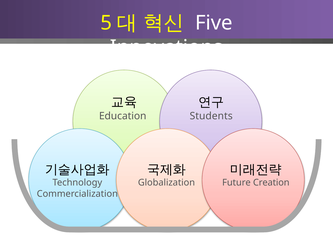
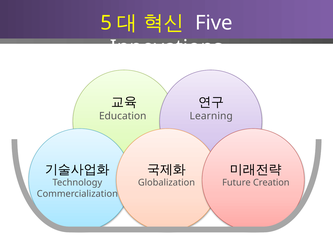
Students: Students -> Learning (211, 116)
